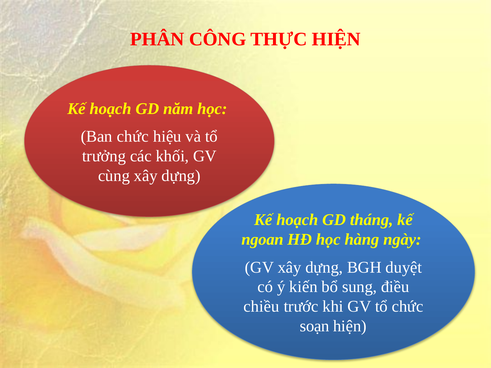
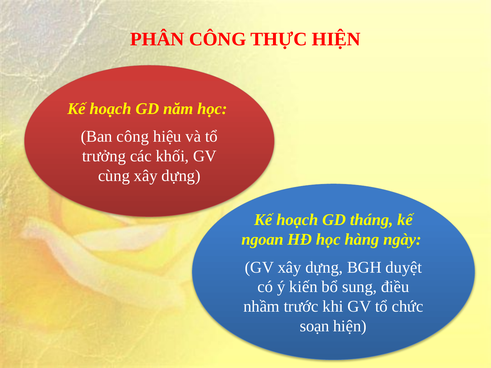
Ban chức: chức -> công (133, 137)
chiều: chiều -> nhầm (262, 307)
